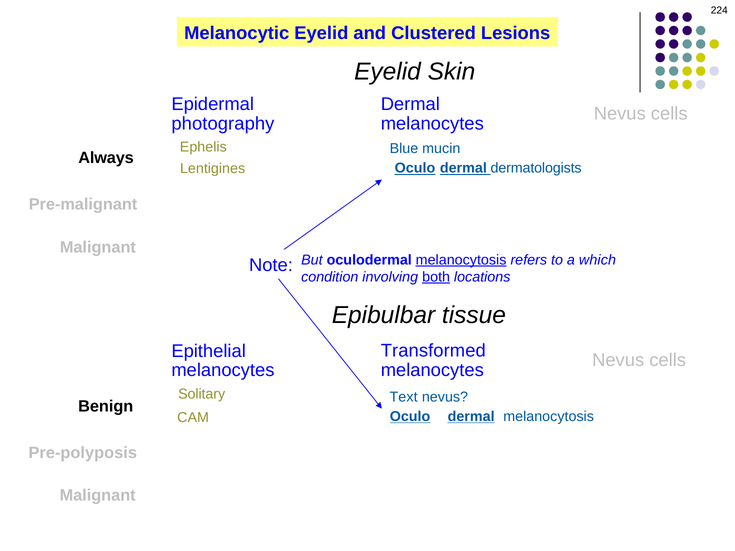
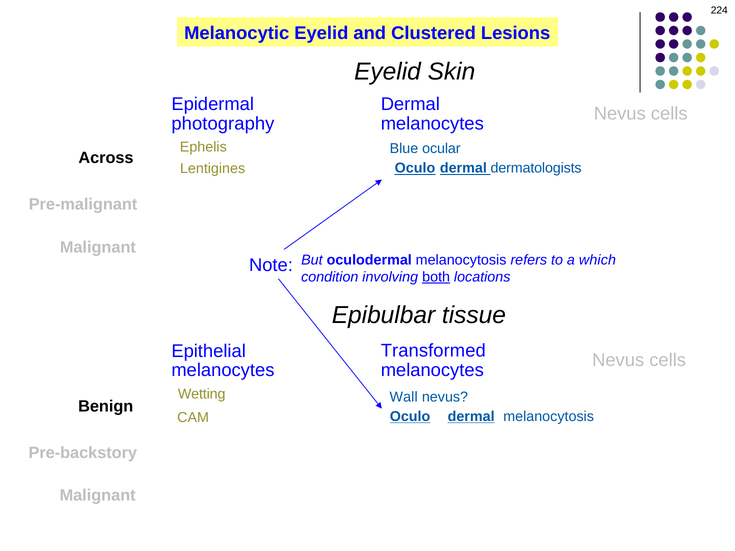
mucin: mucin -> ocular (441, 149)
Always: Always -> Across (106, 158)
melanocytosis underline: present -> none (461, 260)
Solitary: Solitary -> Wetting (202, 394)
Text: Text -> Wall (404, 397)
Pre-polyposis: Pre-polyposis -> Pre-backstory (83, 453)
